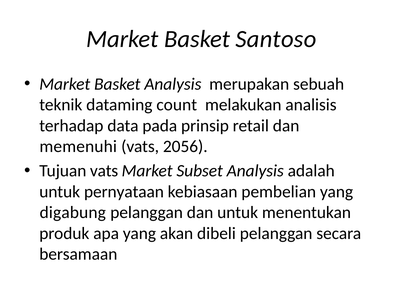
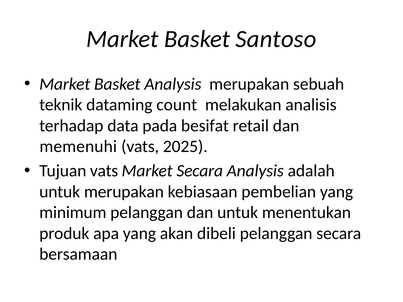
prinsip: prinsip -> besifat (205, 126)
2056: 2056 -> 2025 (185, 147)
Market Subset: Subset -> Secara (200, 171)
untuk pernyataan: pernyataan -> merupakan (124, 192)
digabung: digabung -> minimum (73, 213)
